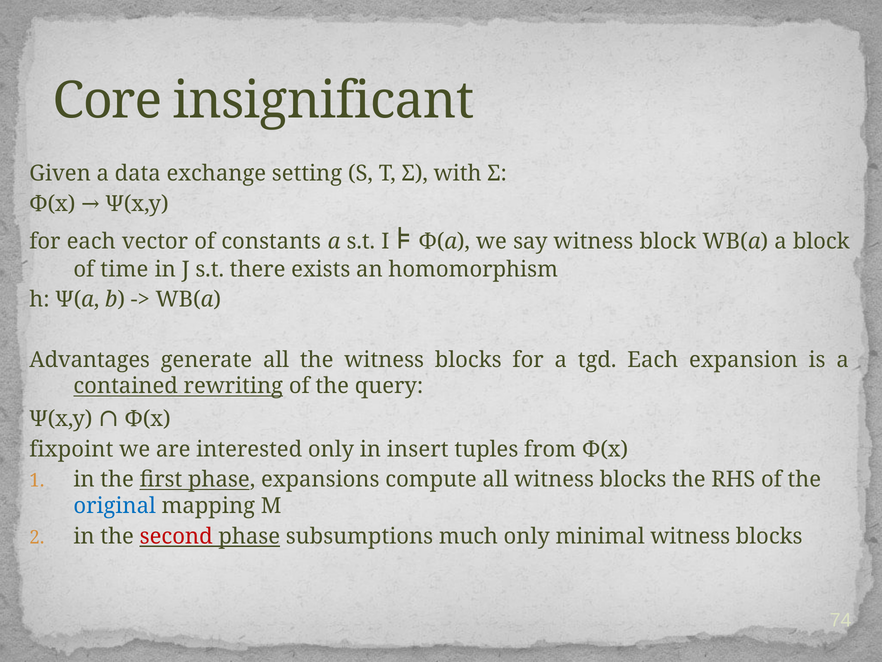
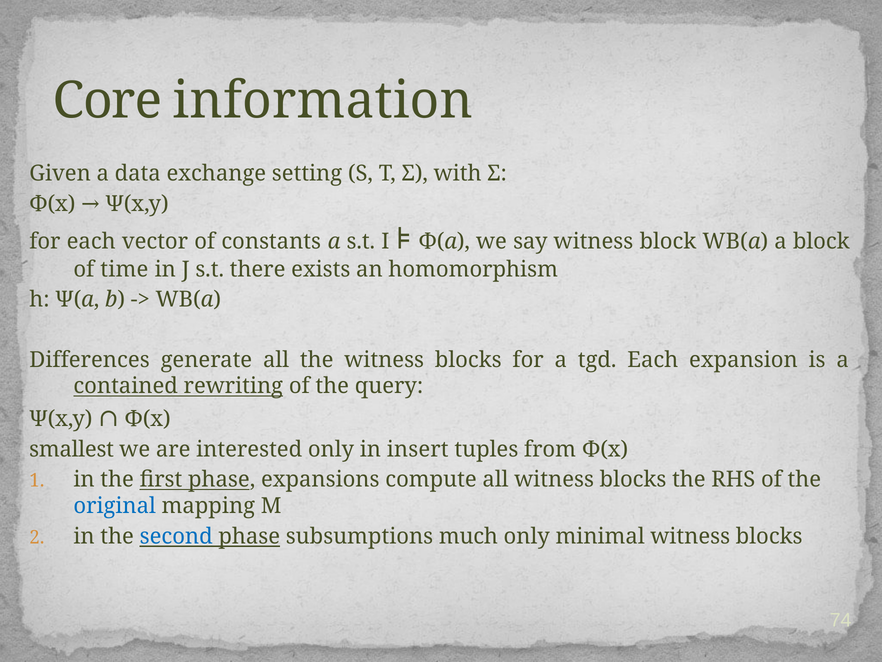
insignificant: insignificant -> information (323, 101)
Advantages: Advantages -> Differences (90, 359)
fixpoint: fixpoint -> smallest (72, 449)
second colour: red -> blue (176, 536)
